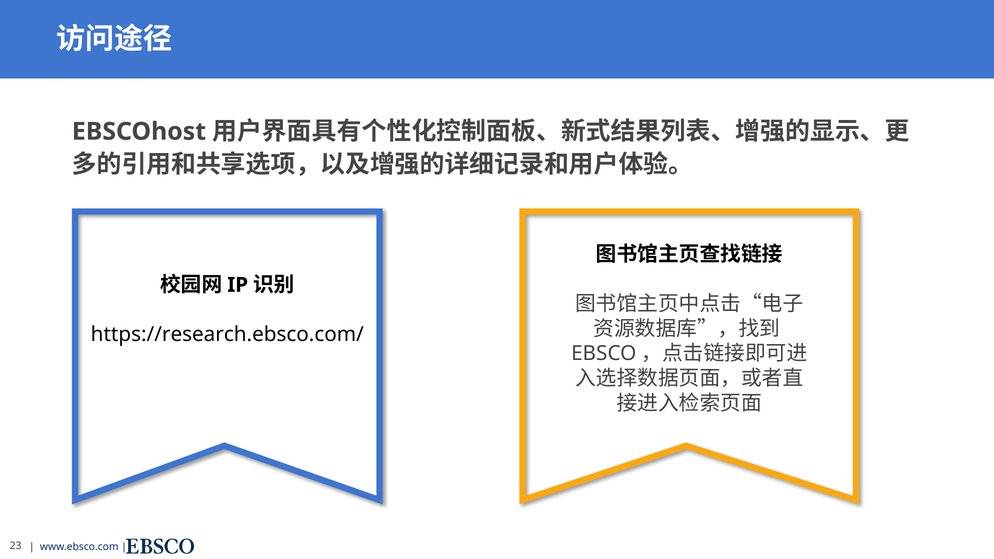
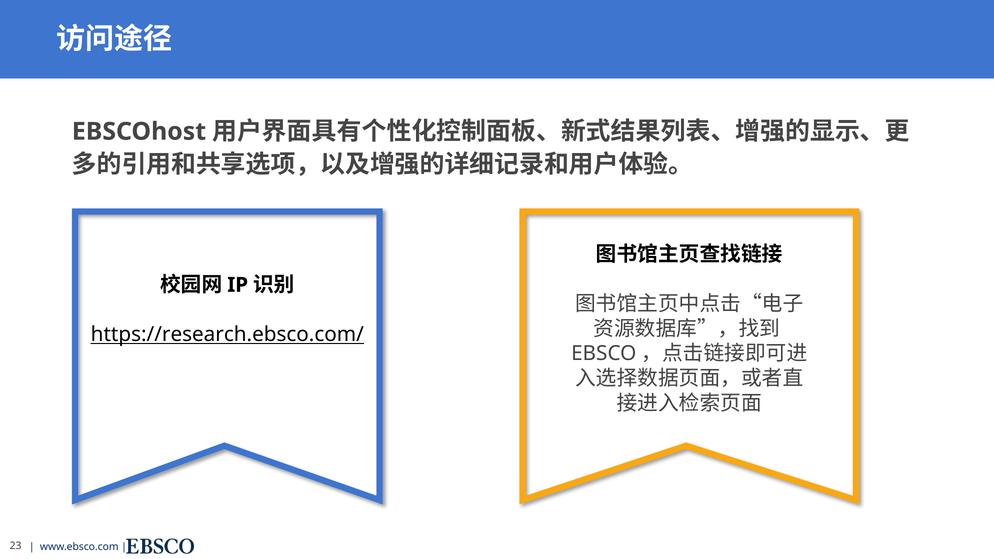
https://research.ebsco.com/ underline: none -> present (227, 335)
